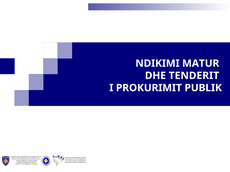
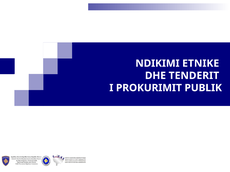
MATUR: MATUR -> ETNIKE (201, 64)
